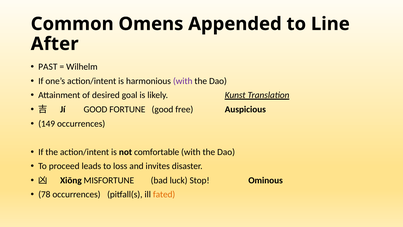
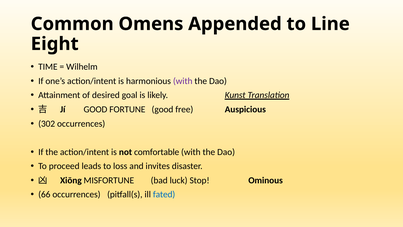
After: After -> Eight (55, 44)
PAST: PAST -> TIME (48, 67)
149: 149 -> 302 (47, 123)
78: 78 -> 66 (44, 194)
fated colour: orange -> blue (164, 194)
